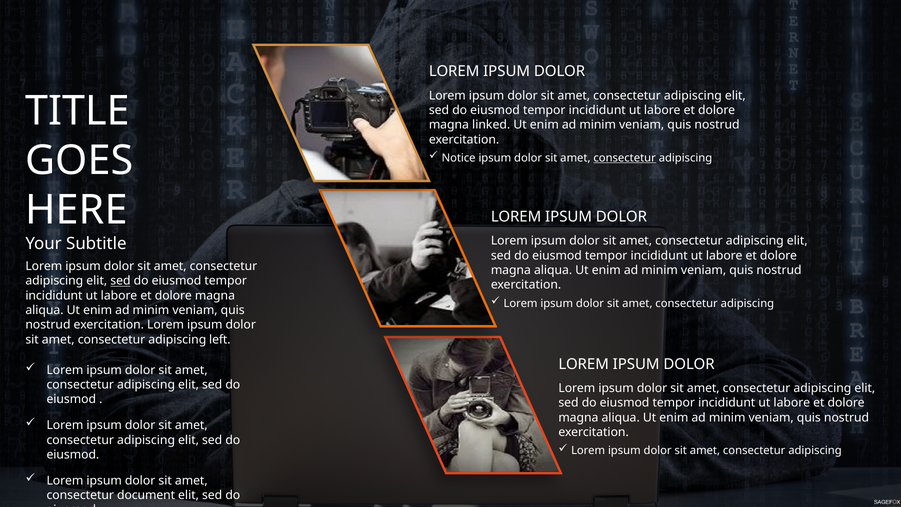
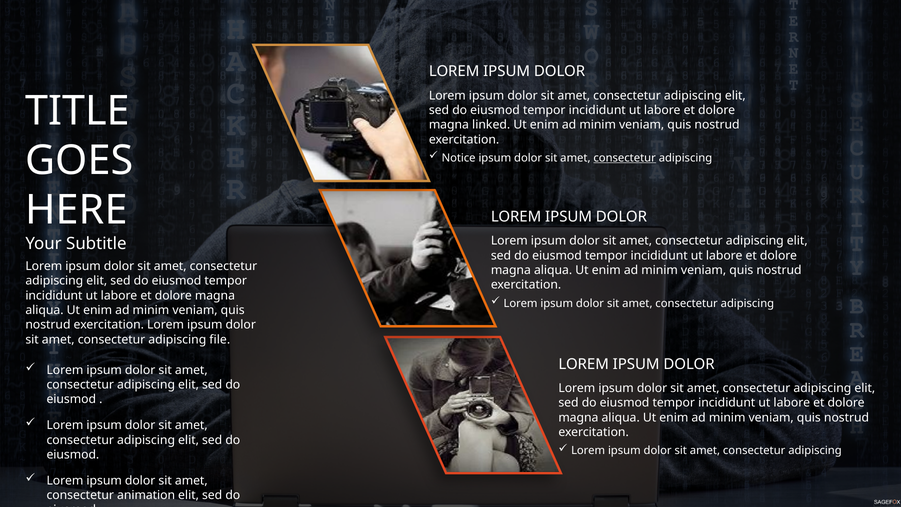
sed underline: present -> none (120, 281)
left: left -> file (220, 339)
document: document -> animation (146, 495)
